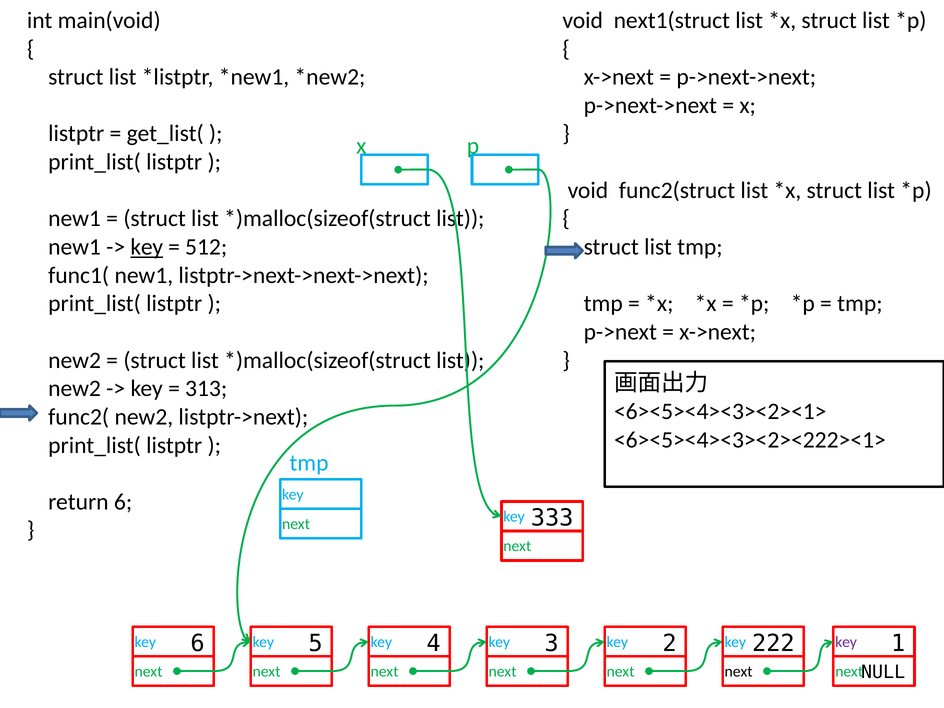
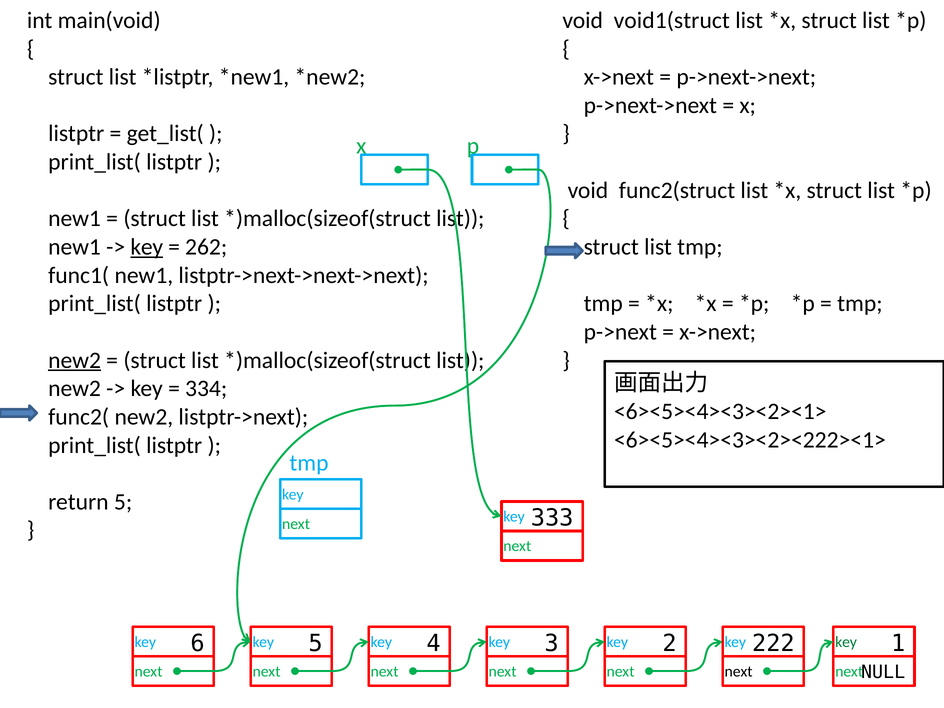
next1(struct: next1(struct -> void1(struct (672, 20)
512: 512 -> 262 (206, 247)
new2 underline: none -> present (75, 360)
313: 313 -> 334 (206, 389)
return 6: 6 -> 5 (123, 502)
key colour: purple -> green (846, 642)
